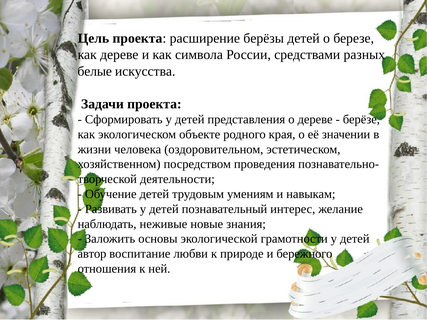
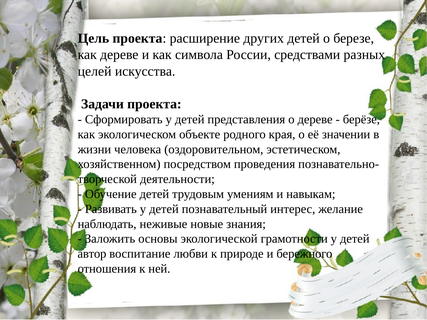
берёзы: берёзы -> других (264, 39)
белые: белые -> целей (95, 71)
